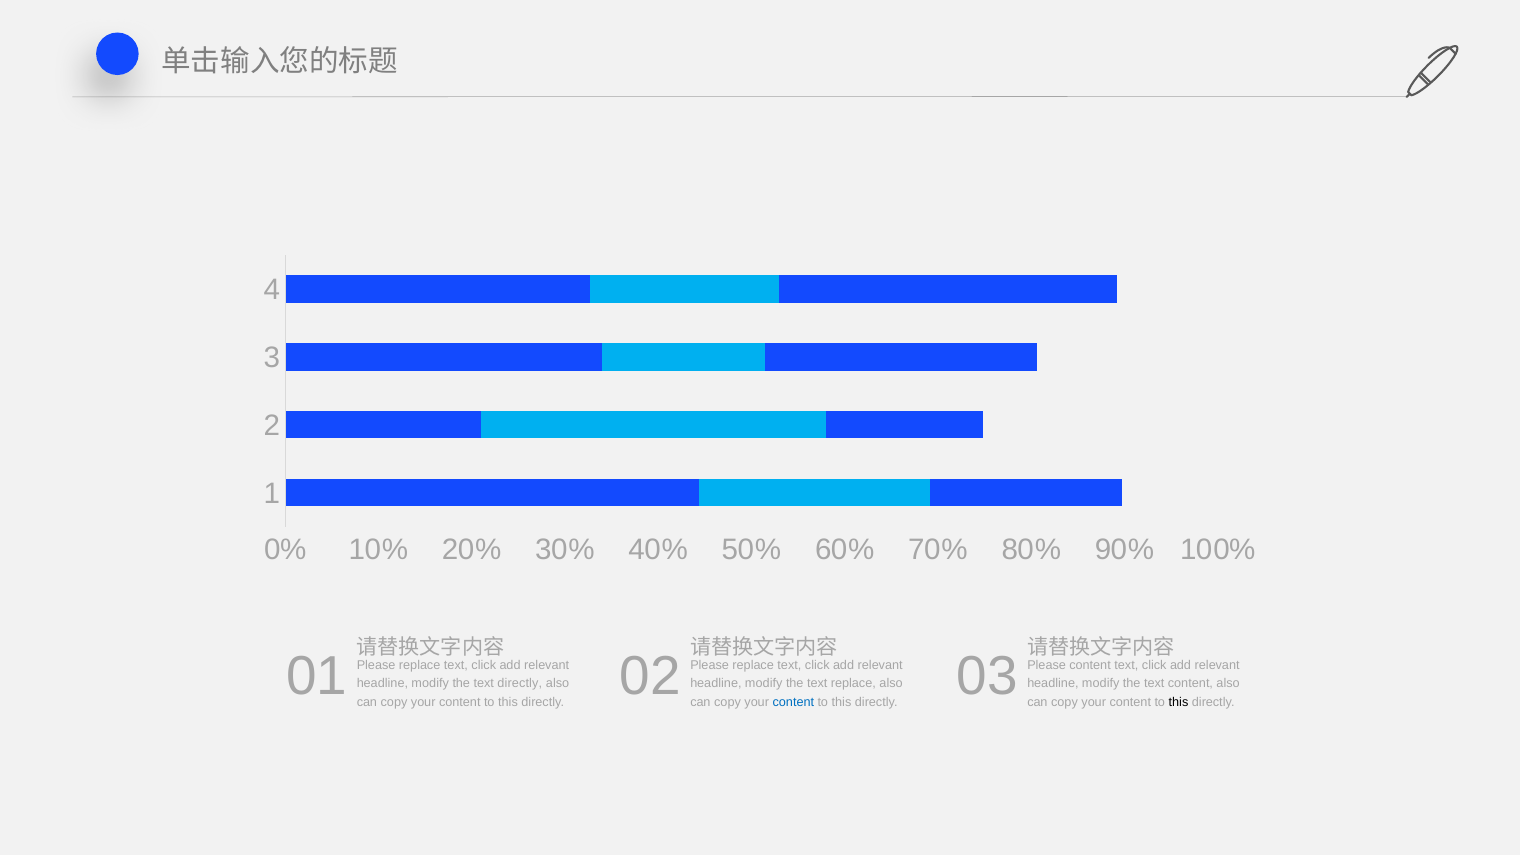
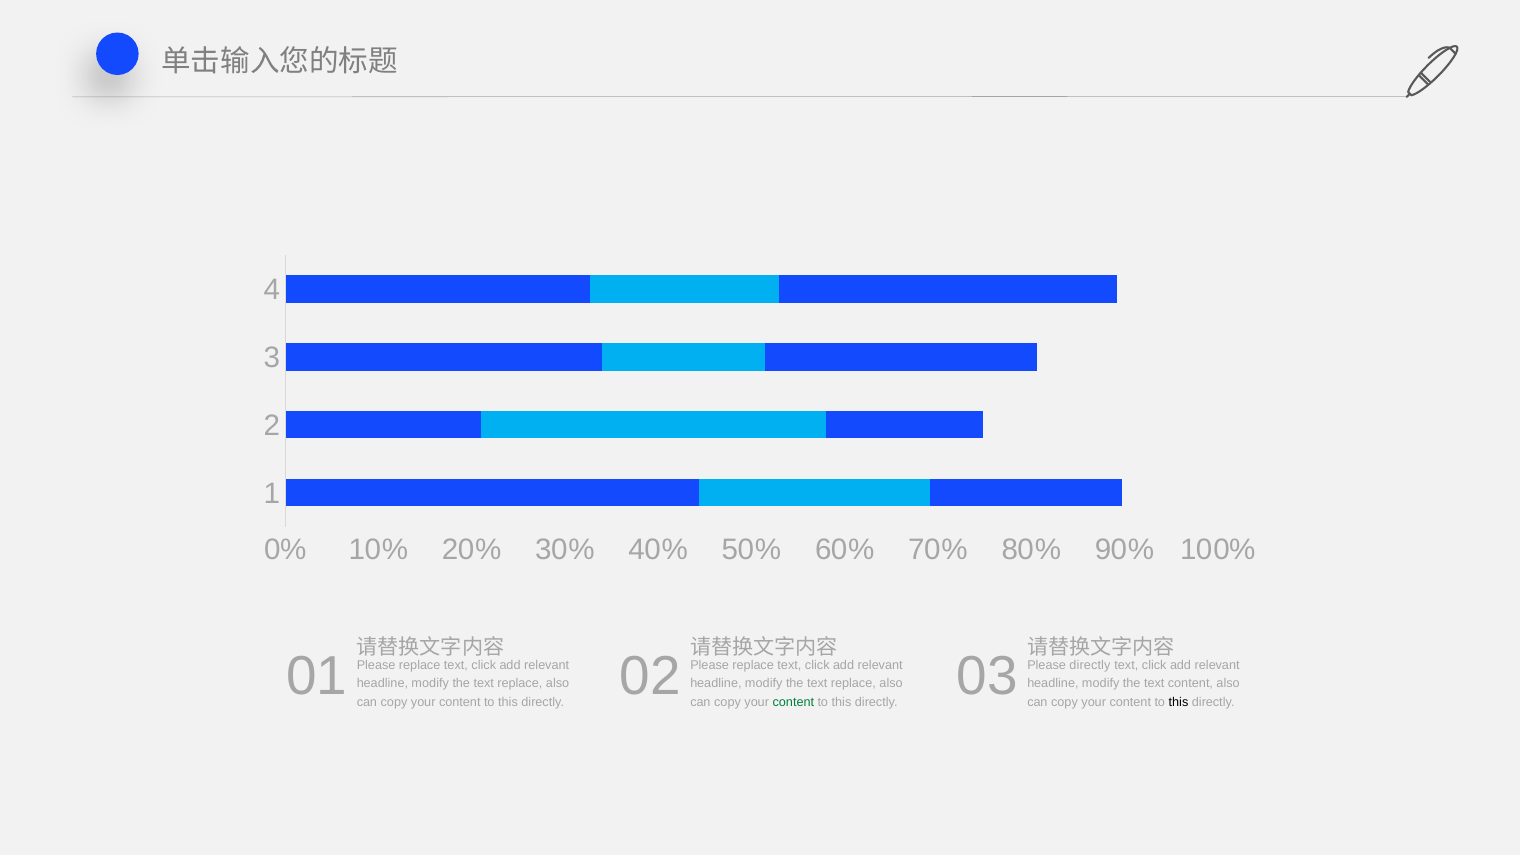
Please content: content -> directly (1090, 666)
directly: directly -> replace (520, 684)
content colour: blue -> green (793, 702)
